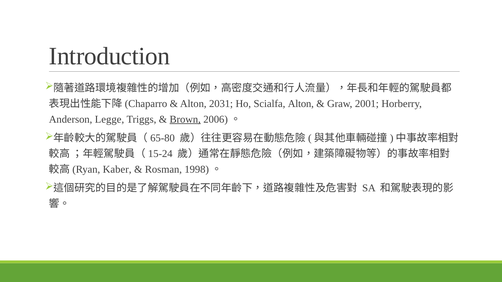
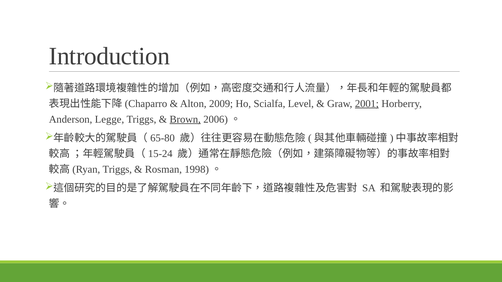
2031: 2031 -> 2009 (221, 104)
Scialfa Alton: Alton -> Level (301, 104)
2001 underline: none -> present (367, 104)
Kaber: Kaber -> Triggs (117, 170)
